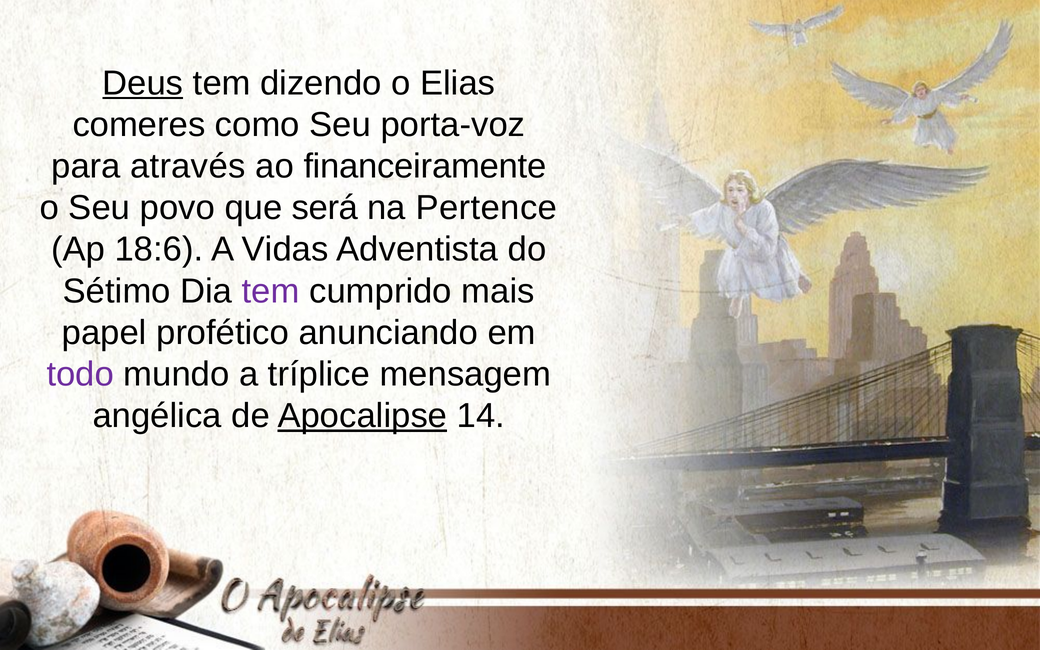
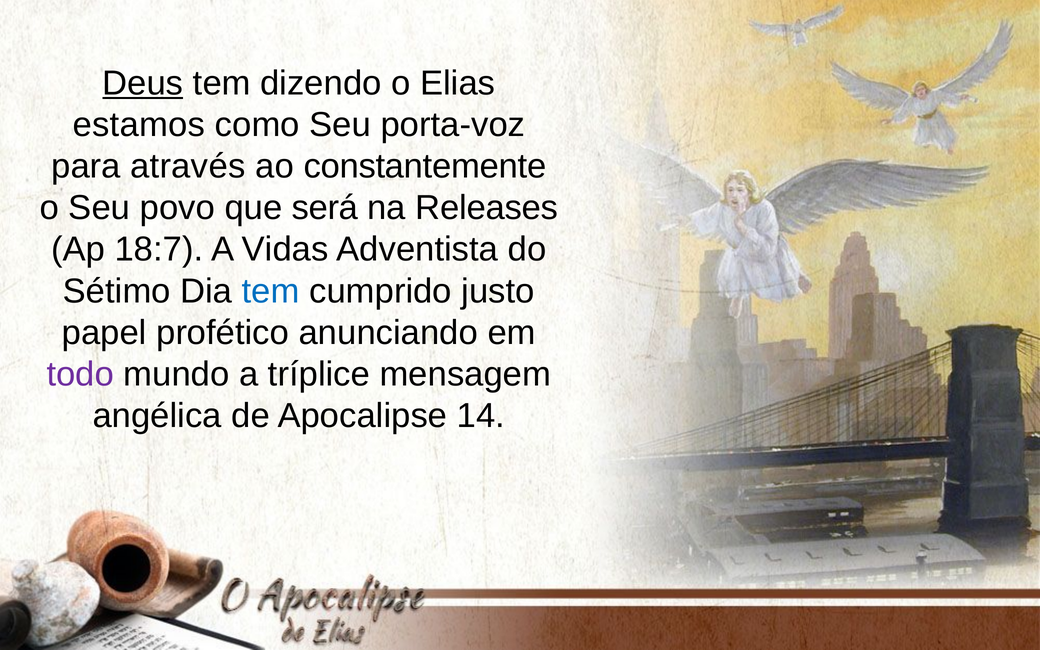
comeres: comeres -> estamos (139, 125)
financeiramente: financeiramente -> constantemente (425, 166)
Pertence: Pertence -> Releases (487, 208)
18:6: 18:6 -> 18:7 (159, 249)
tem colour: purple -> blue (271, 291)
mais: mais -> justo (498, 291)
Apocalipse underline: present -> none (362, 416)
